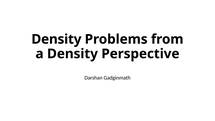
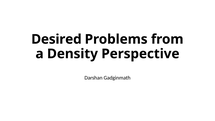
Density: Density -> Desired (56, 39)
